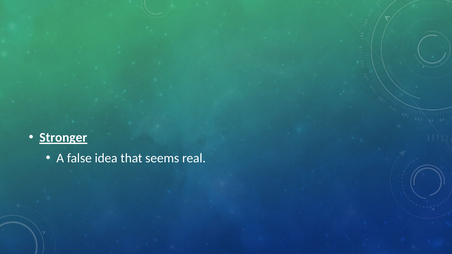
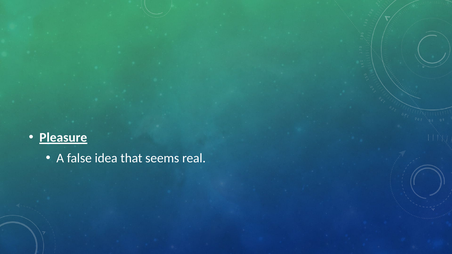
Stronger: Stronger -> Pleasure (63, 138)
